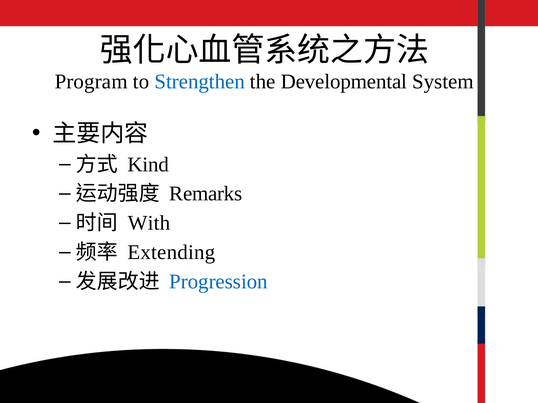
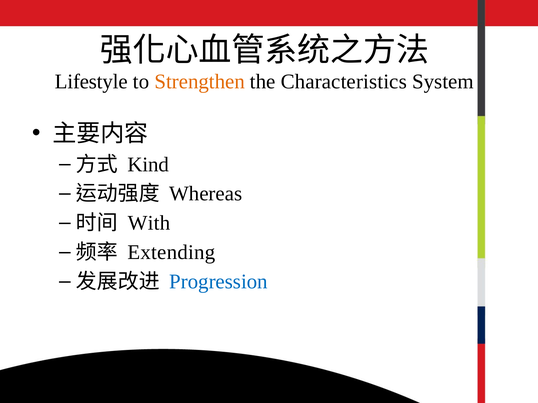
Program: Program -> Lifestyle (91, 82)
Strengthen colour: blue -> orange (200, 82)
Developmental: Developmental -> Characteristics (344, 82)
Remarks: Remarks -> Whereas (206, 194)
